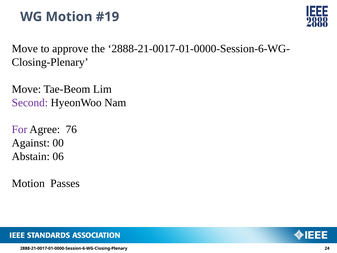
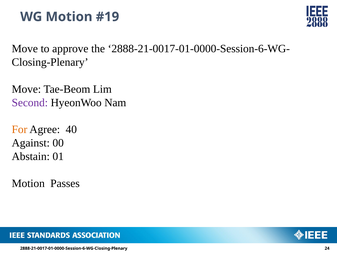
For colour: purple -> orange (20, 129)
76: 76 -> 40 (71, 129)
06: 06 -> 01 (58, 156)
